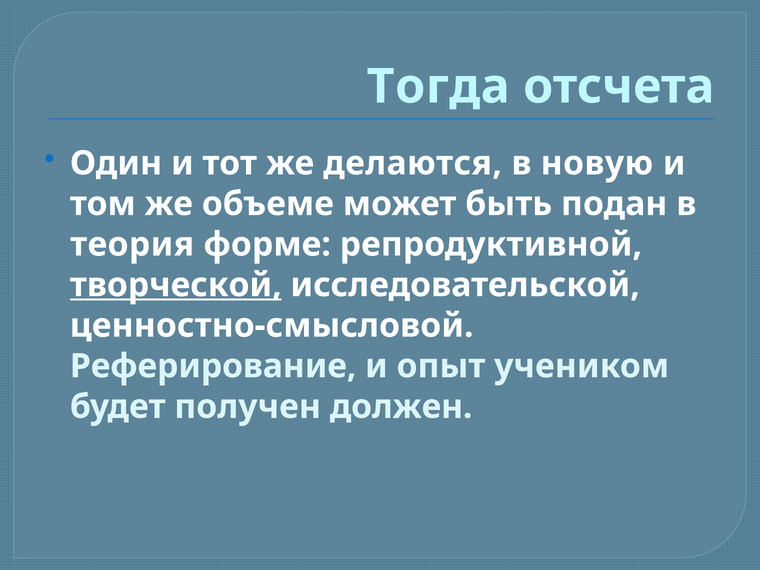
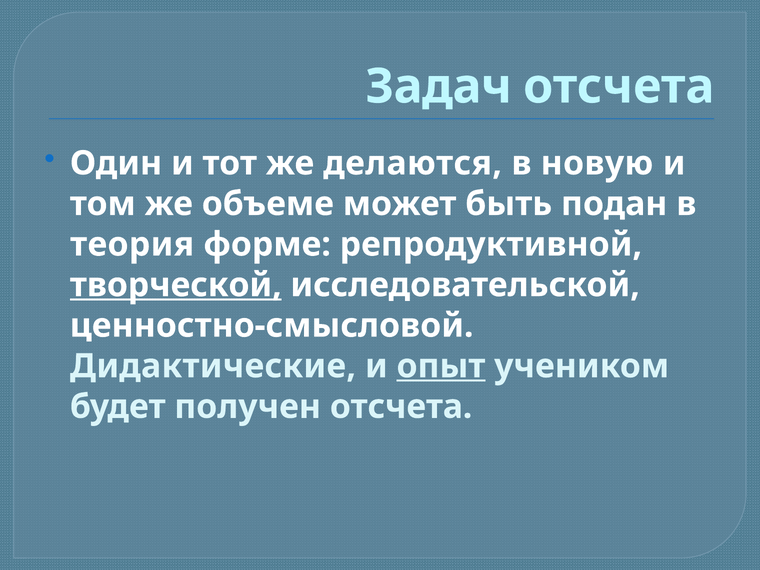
Тогда: Тогда -> Задач (439, 87)
Реферирование: Реферирование -> Дидактические (213, 366)
опыт underline: none -> present (441, 366)
получен должен: должен -> отсчета (401, 407)
